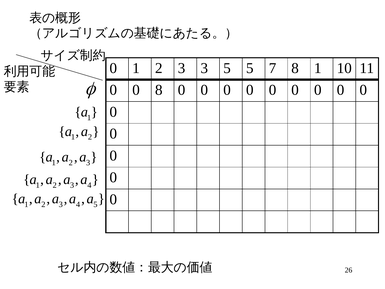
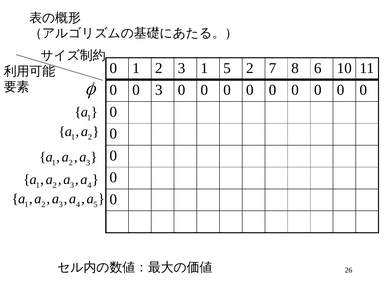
3 3: 3 -> 1 (204, 68)
5 5: 5 -> 2 (250, 68)
8 1: 1 -> 6 (318, 68)
0 8: 8 -> 3 (159, 90)
